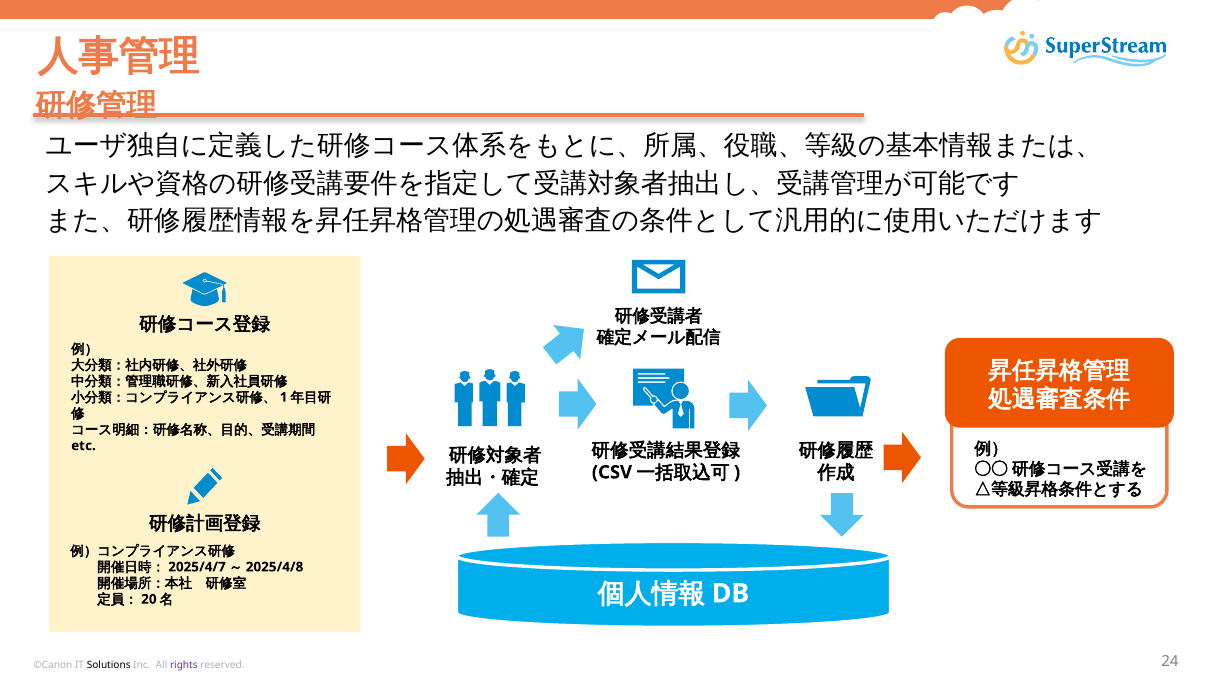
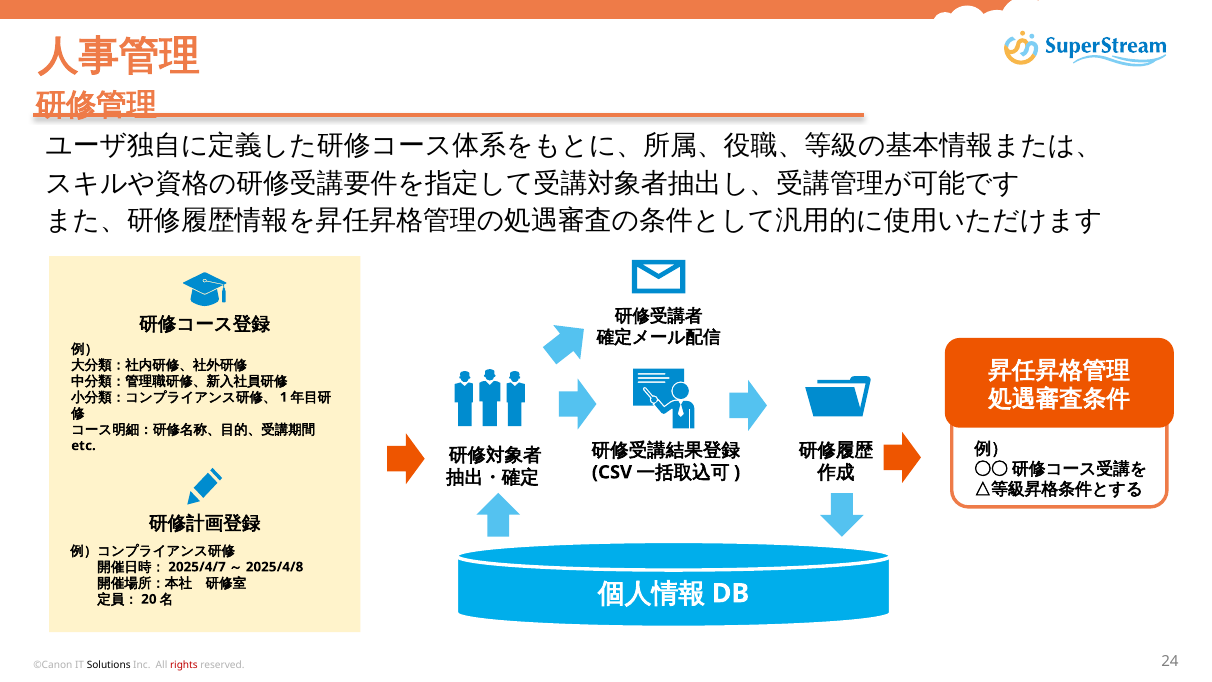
rights colour: purple -> red (184, 665)
